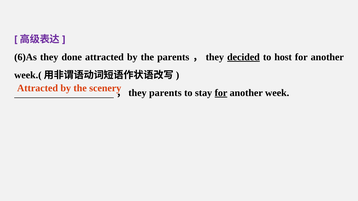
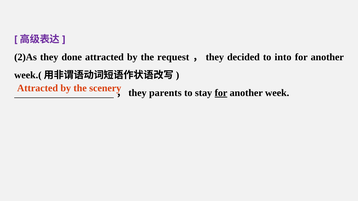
6)As: 6)As -> 2)As (26, 57)
the parents: parents -> request (173, 57)
decided underline: present -> none (243, 57)
host: host -> into (283, 57)
